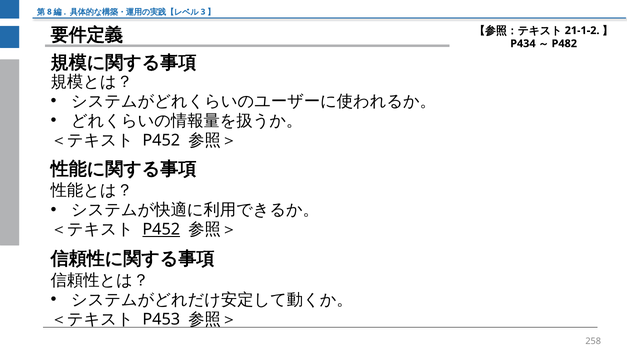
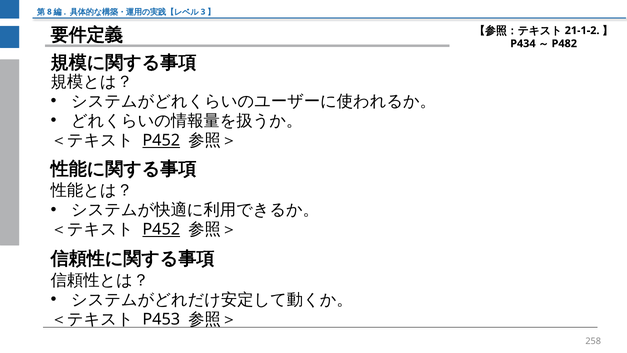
P452 underline: none -> present (161, 140)
